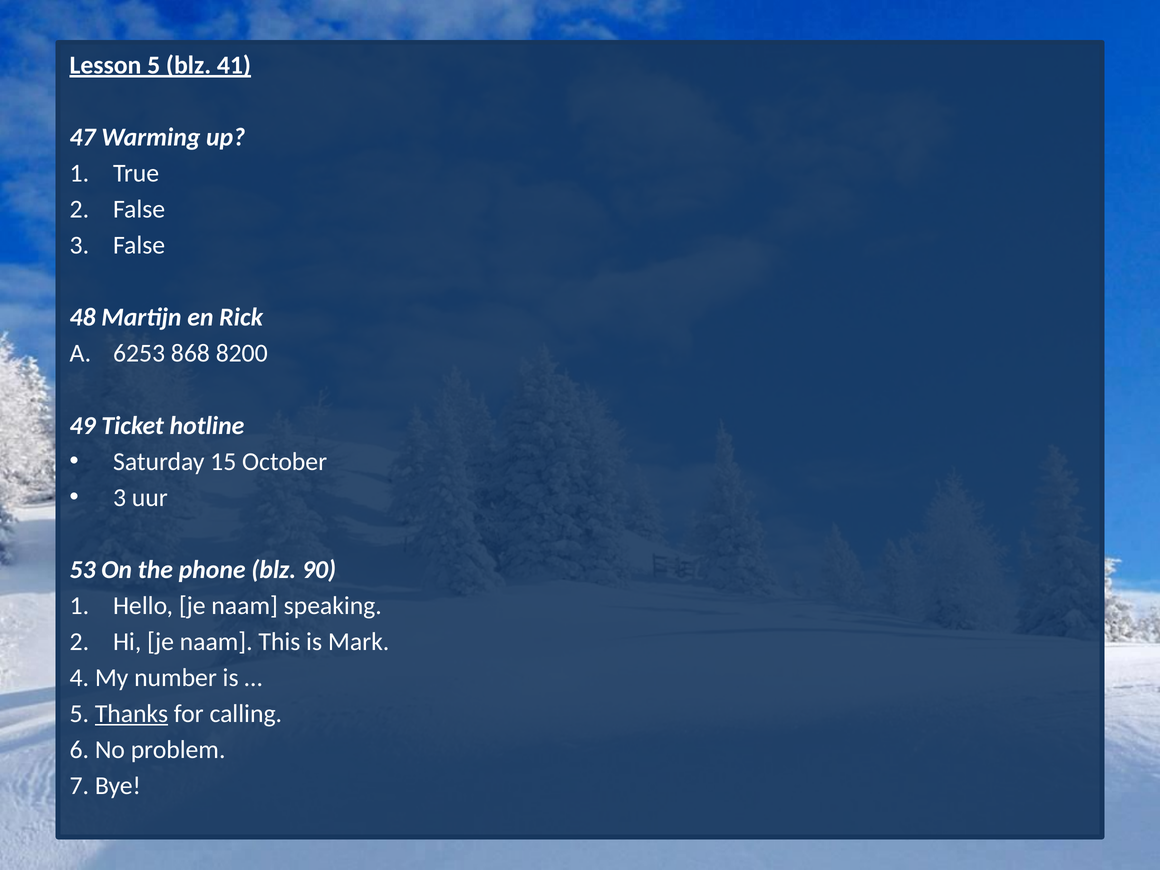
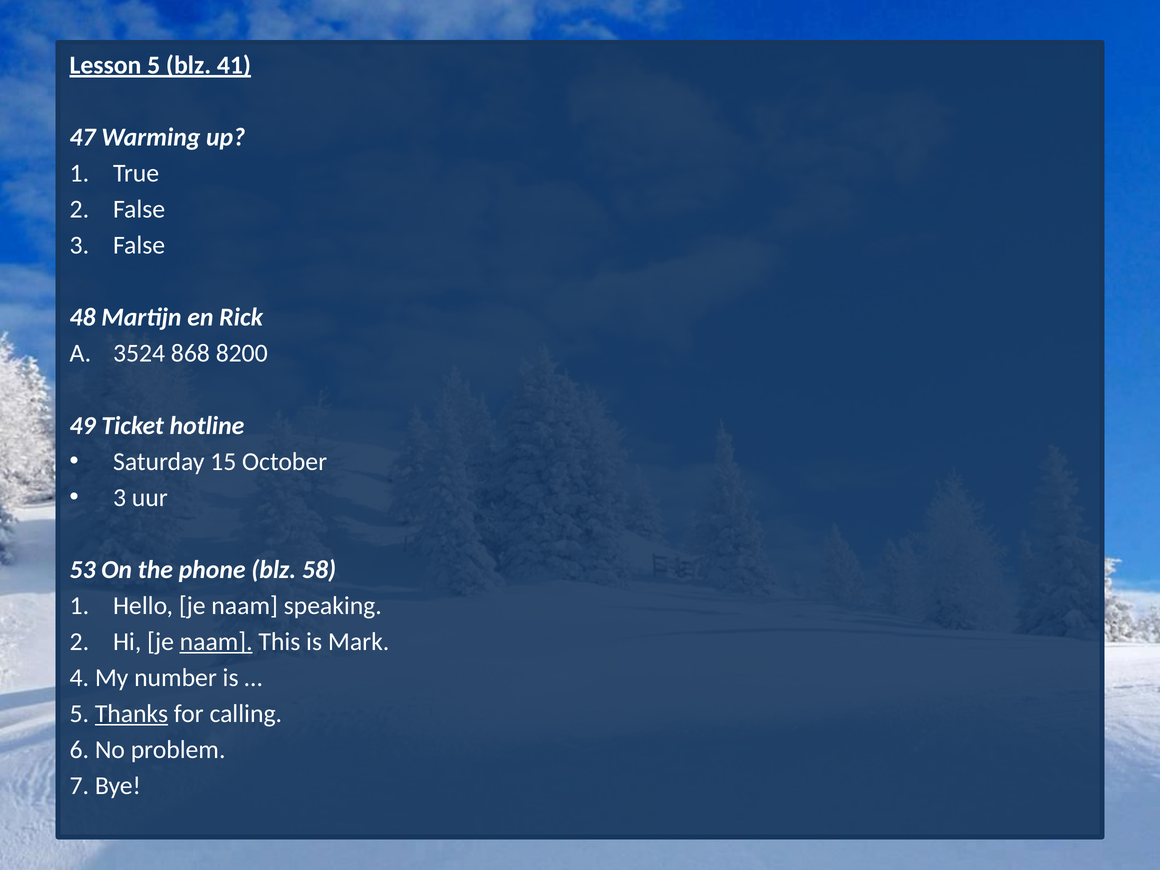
6253: 6253 -> 3524 (139, 353)
90: 90 -> 58 (319, 570)
naam underline: none -> present (216, 642)
